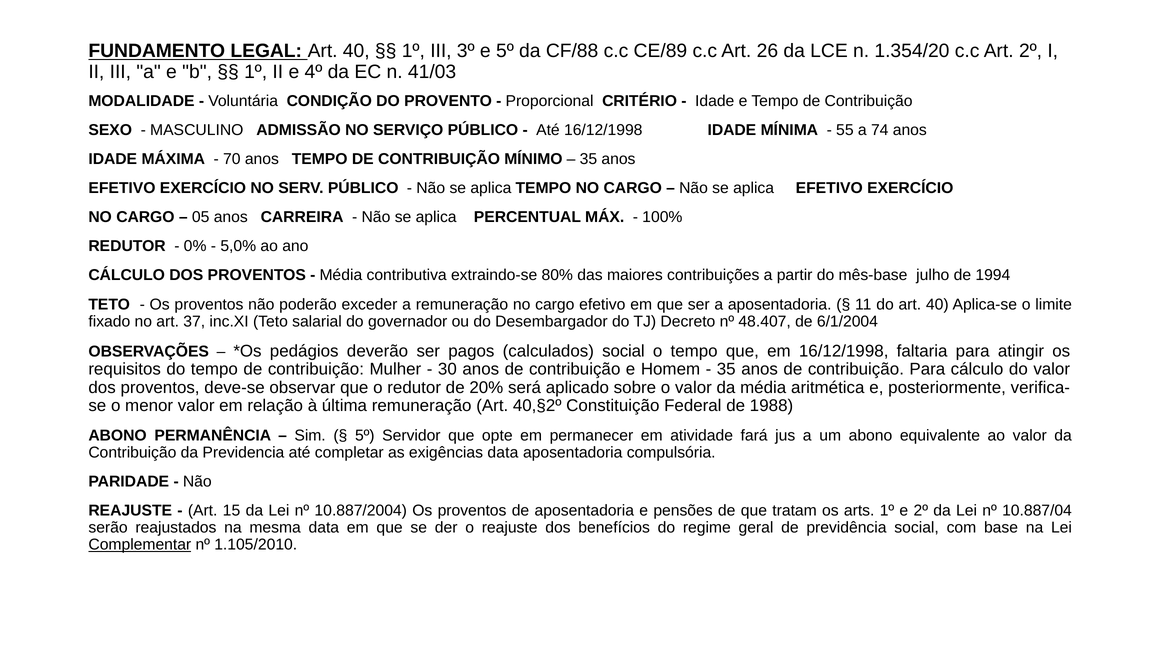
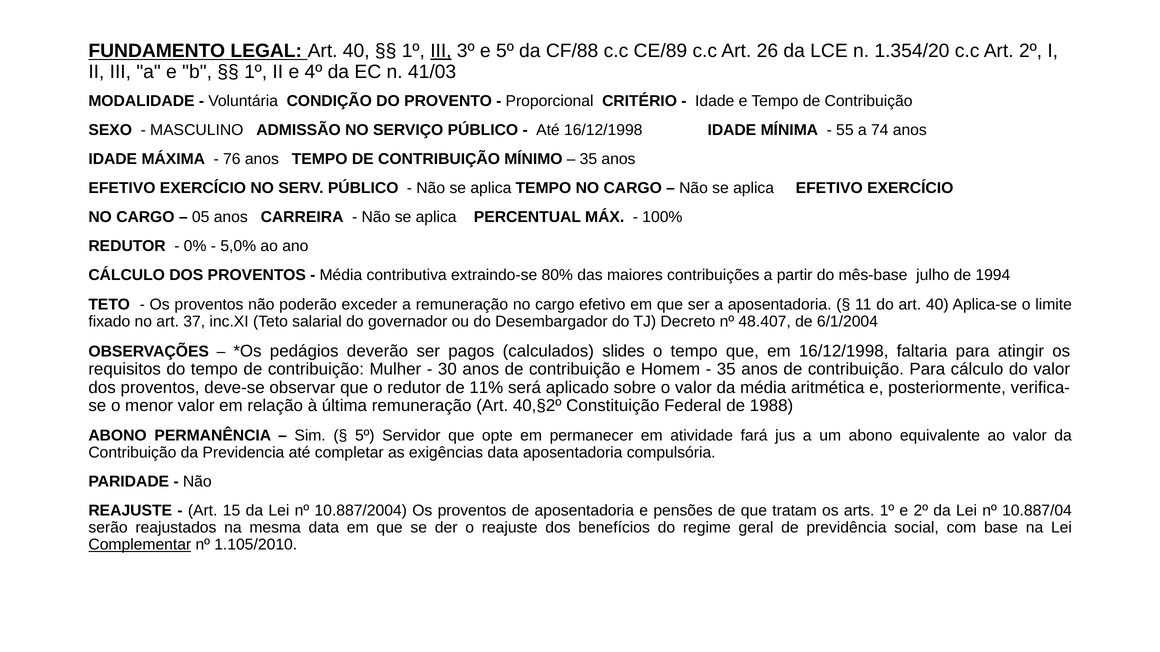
III underline: none -> present (441, 51)
70: 70 -> 76 (232, 159)
calculados social: social -> slides (623, 351)
20%: 20% -> 11% (486, 388)
